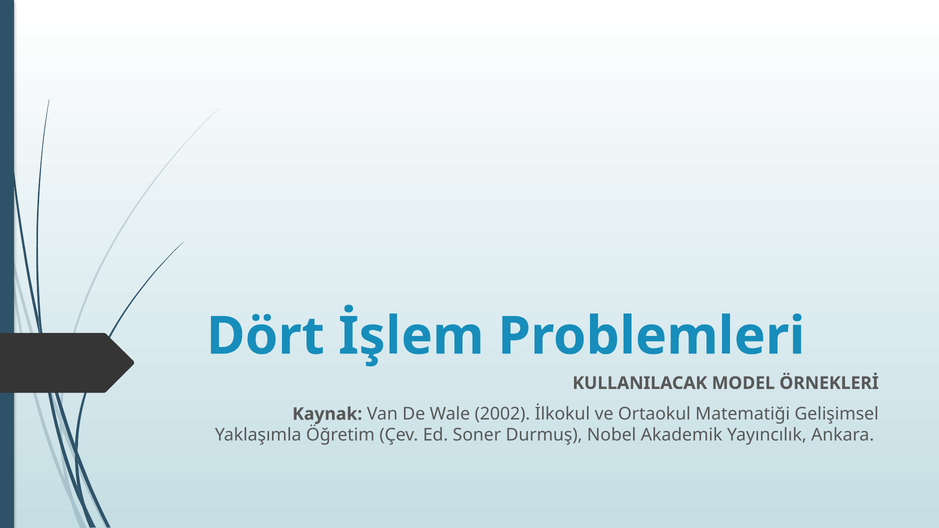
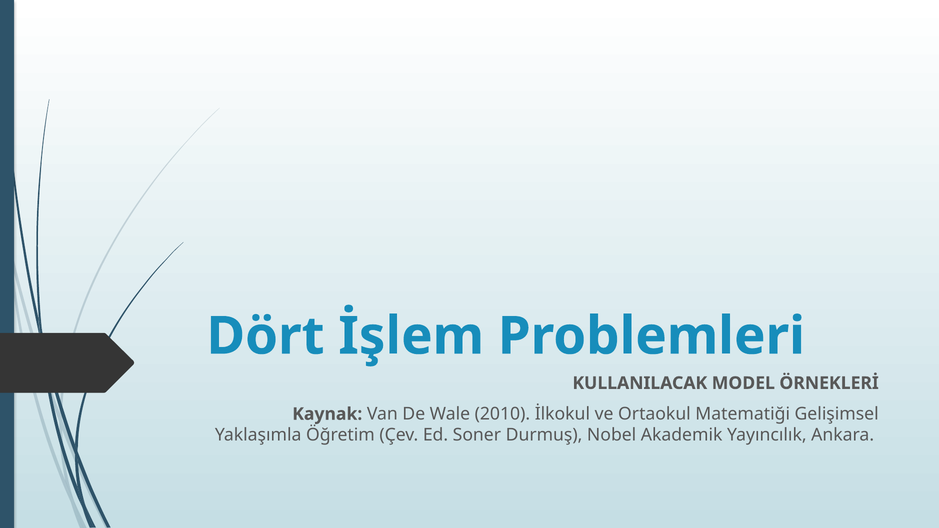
2002: 2002 -> 2010 (502, 414)
